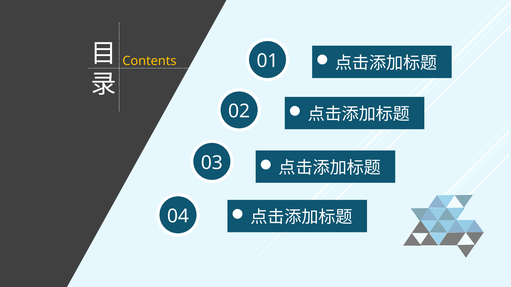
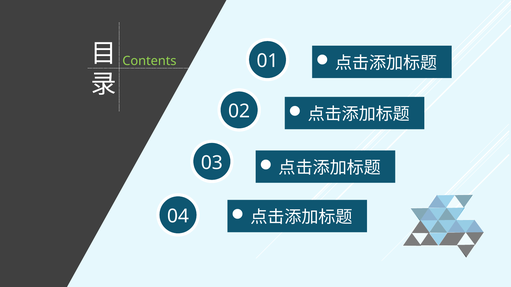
Contents colour: yellow -> light green (149, 61)
